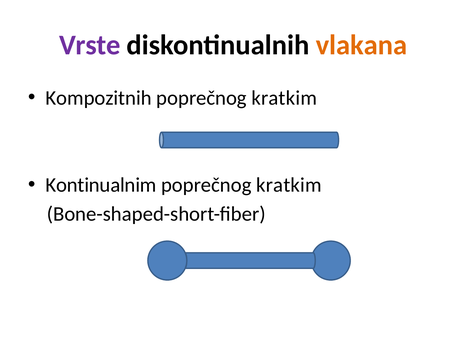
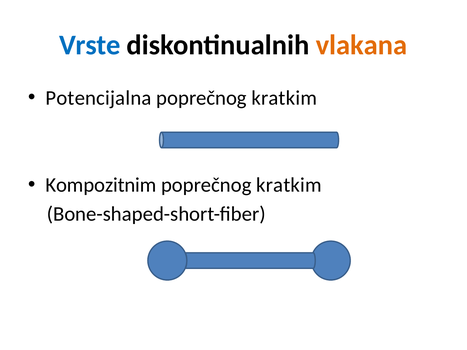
Vrste colour: purple -> blue (90, 45)
Kompozitnih: Kompozitnih -> Potencijalna (98, 98)
Kontinualnim: Kontinualnim -> Kompozitnim (101, 185)
